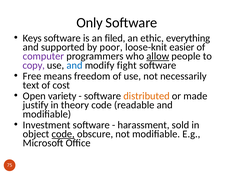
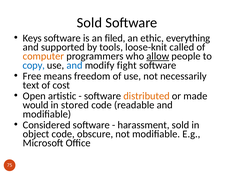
Only: Only -> Sold (89, 23)
poor: poor -> tools (111, 47)
easier: easier -> called (182, 47)
computer colour: purple -> orange (43, 56)
copy colour: purple -> blue (34, 65)
variety: variety -> artistic (62, 96)
justify: justify -> would (36, 105)
theory: theory -> stored (75, 105)
Investment: Investment -> Considered (47, 125)
code underline: present -> none (63, 134)
